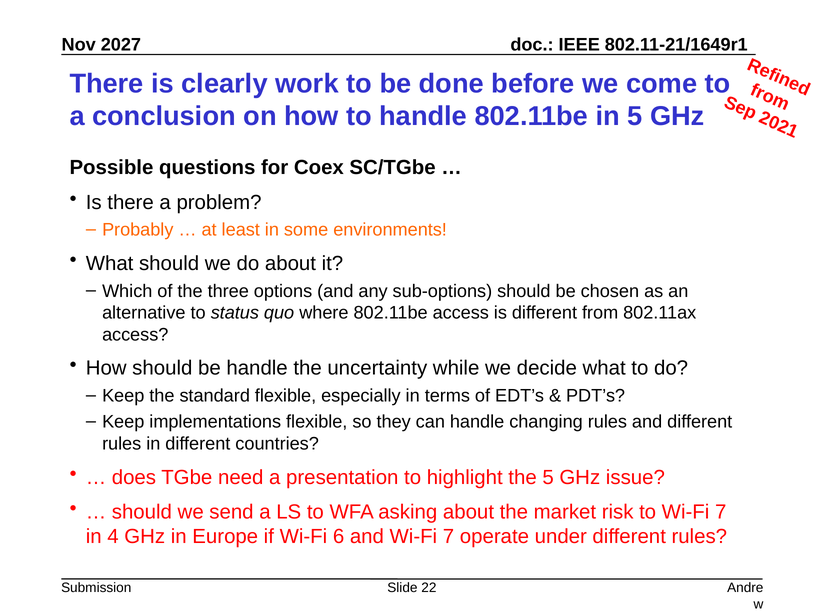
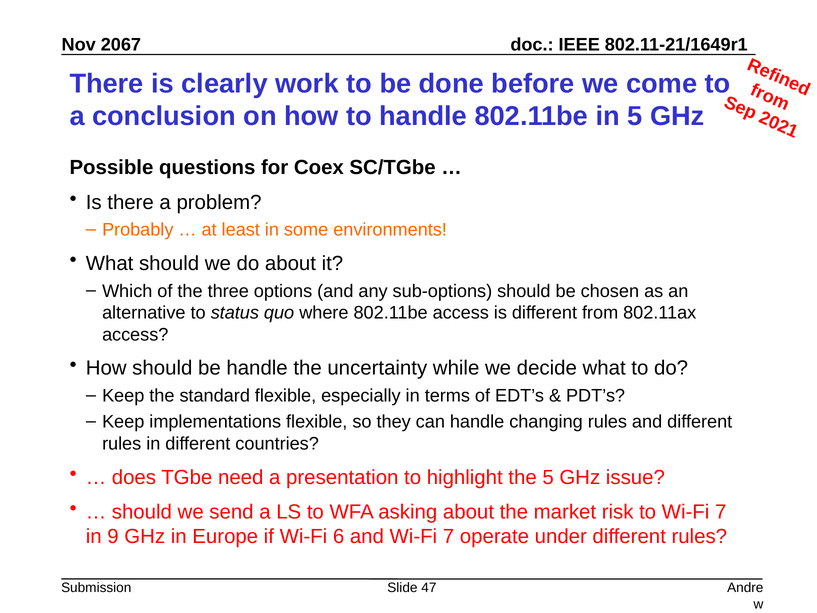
2027: 2027 -> 2067 (121, 45)
4: 4 -> 9 (113, 536)
22: 22 -> 47 (429, 588)
